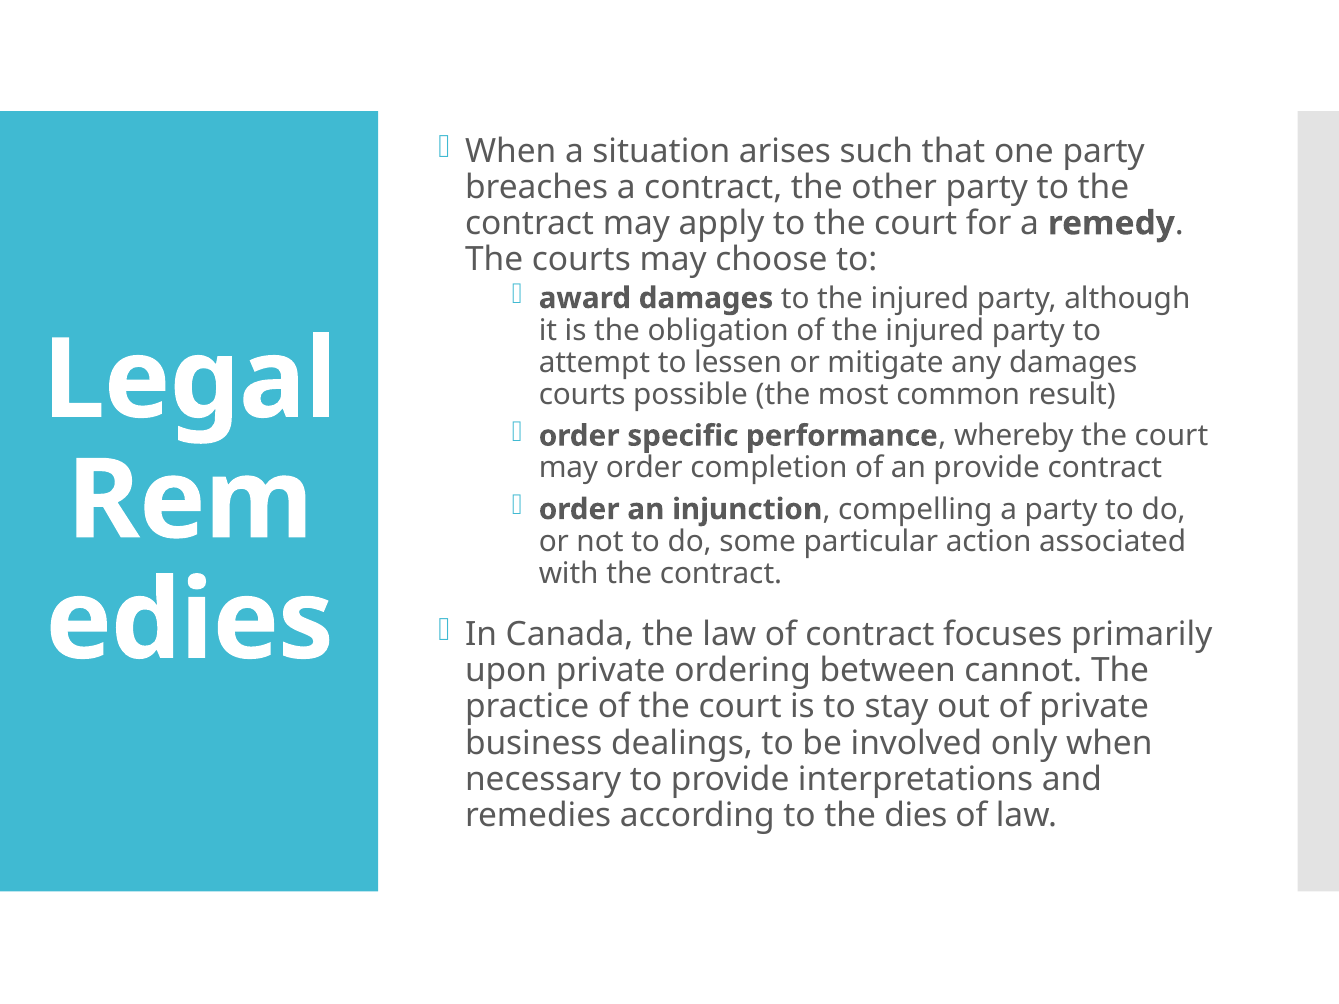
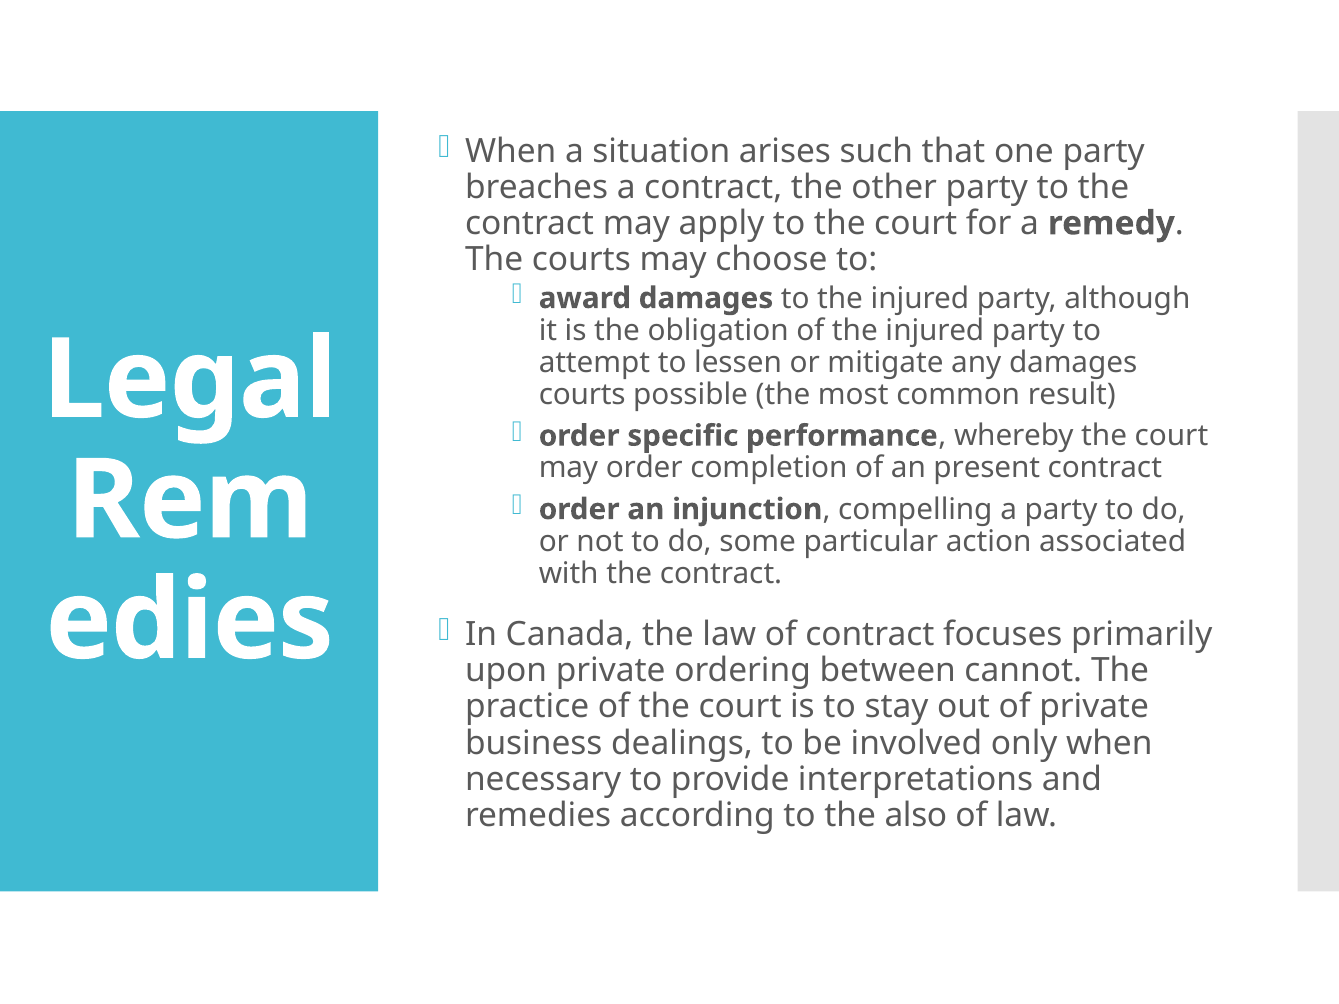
an provide: provide -> present (987, 468)
dies: dies -> also (916, 816)
